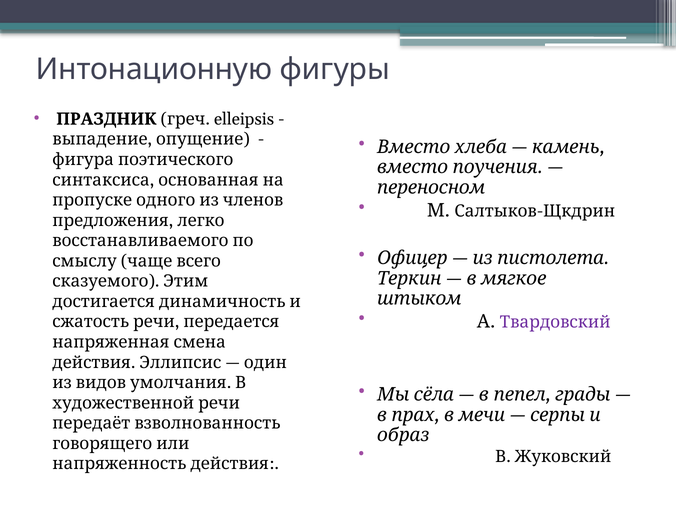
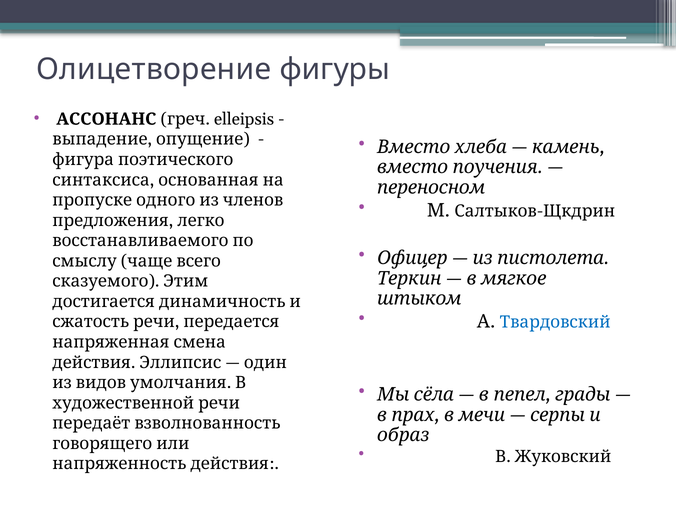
Интонационную: Интонационную -> Олицетворение (154, 69)
ПРАЗДНИК: ПРАЗДНИК -> АССОНАНС (106, 119)
Твардовский colour: purple -> blue (555, 322)
